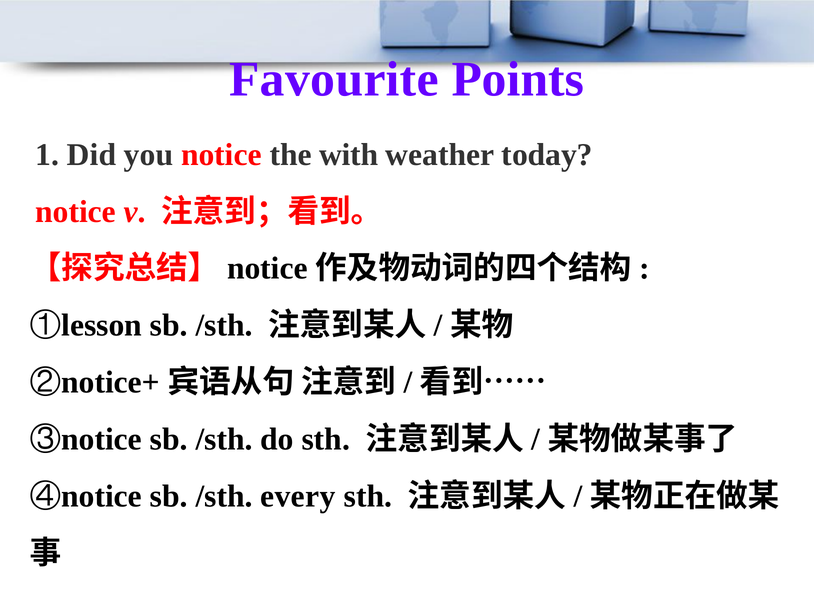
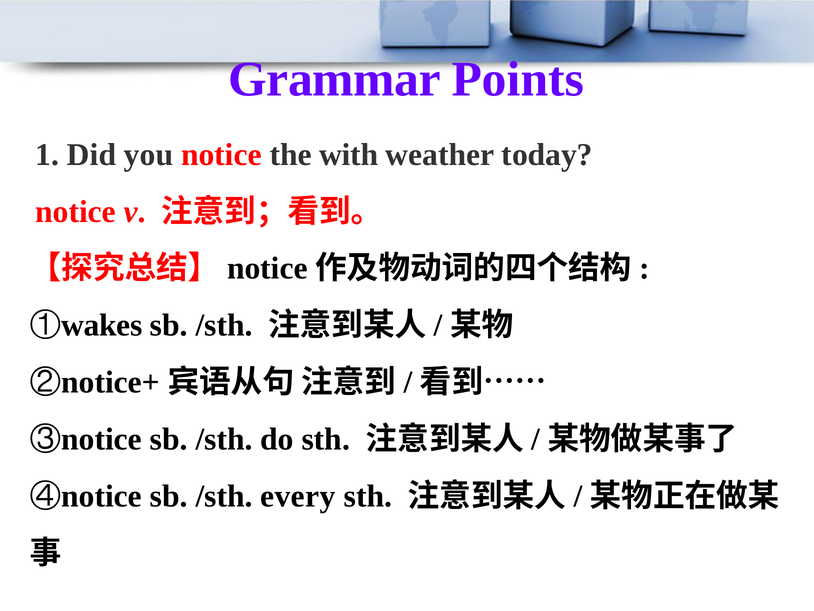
Favourite: Favourite -> Grammar (335, 79)
lesson: lesson -> wakes (102, 325)
